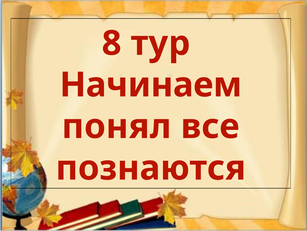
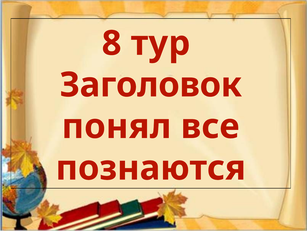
Начинаем: Начинаем -> Заголовок (151, 85)
